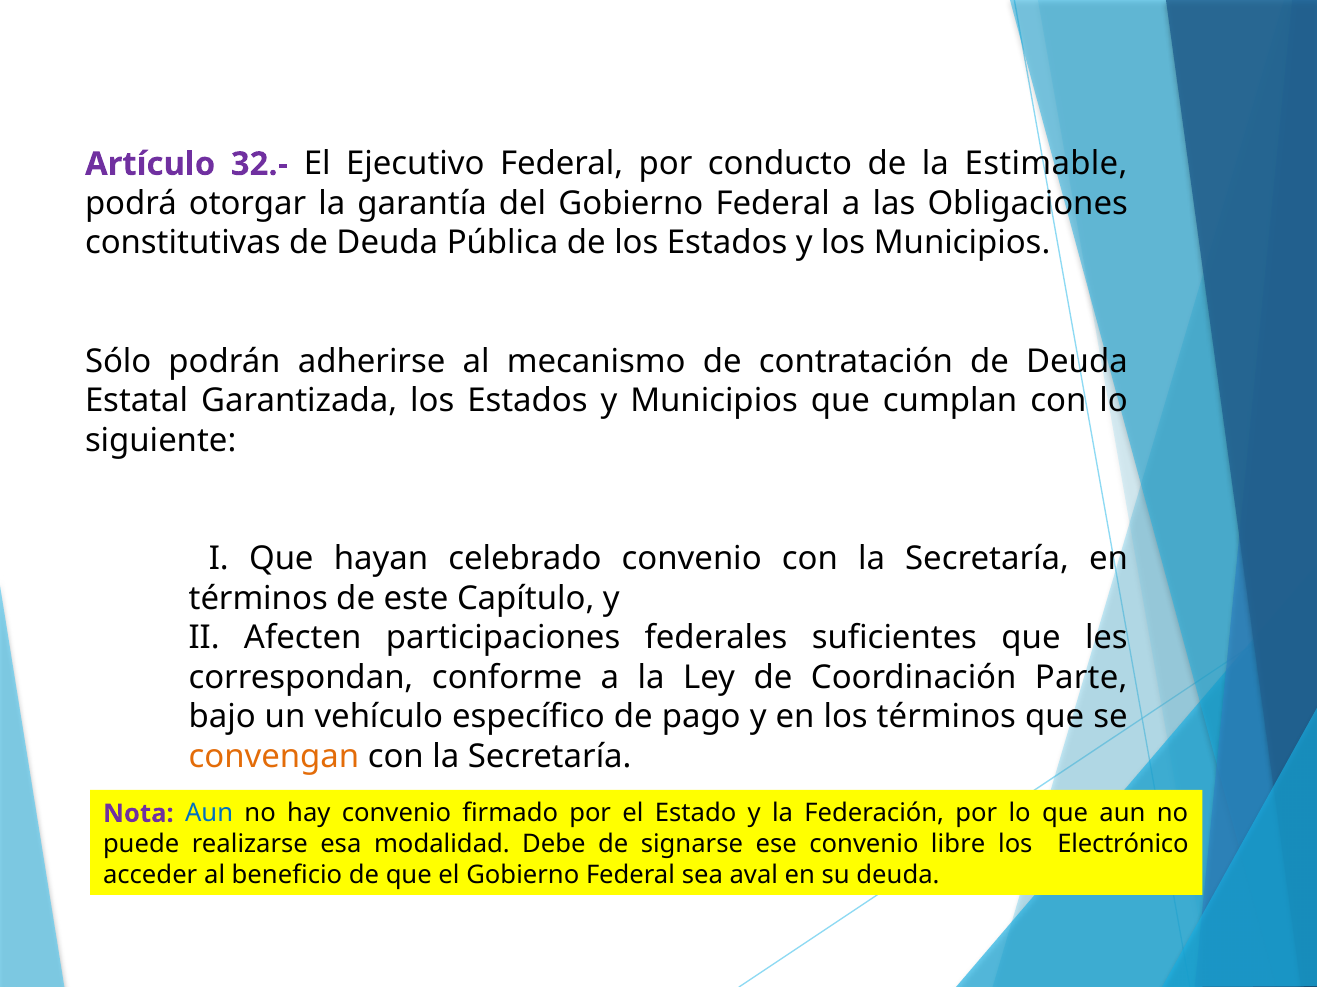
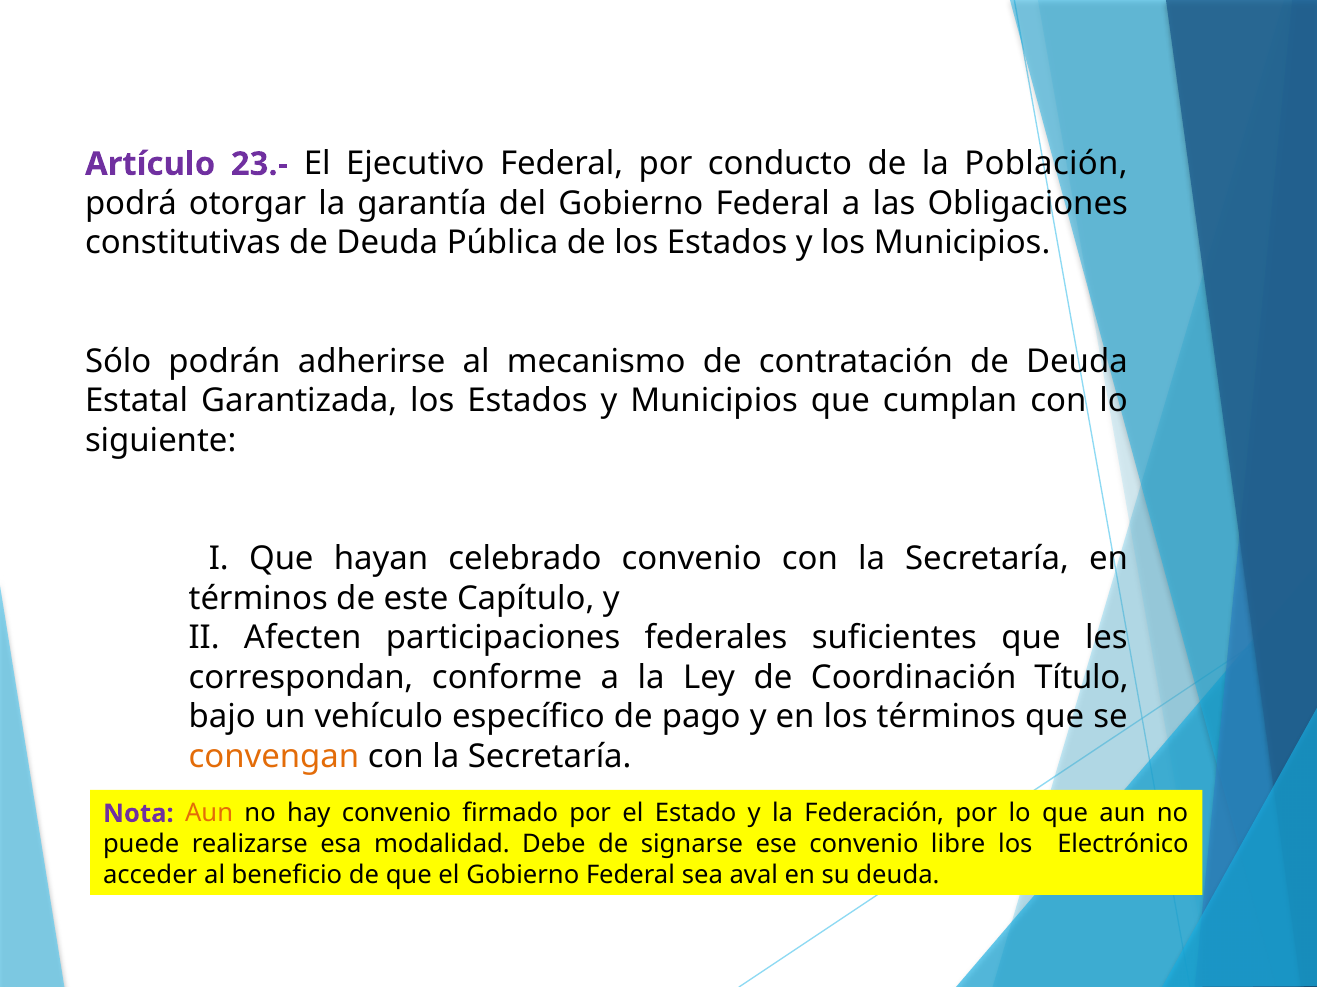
32.-: 32.- -> 23.- (259, 164)
Estimable: Estimable -> Población (1046, 164)
Parte: Parte -> Título (1082, 678)
Aun colour: blue -> orange (209, 814)
